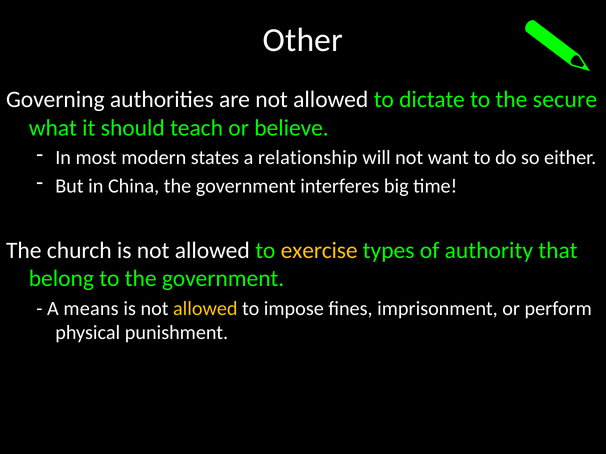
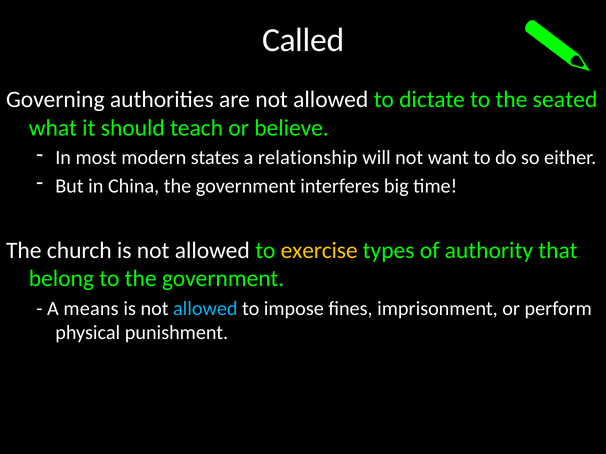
Other: Other -> Called (303, 40)
secure: secure -> seated (565, 100)
allowed colour: yellow -> light blue (205, 309)
